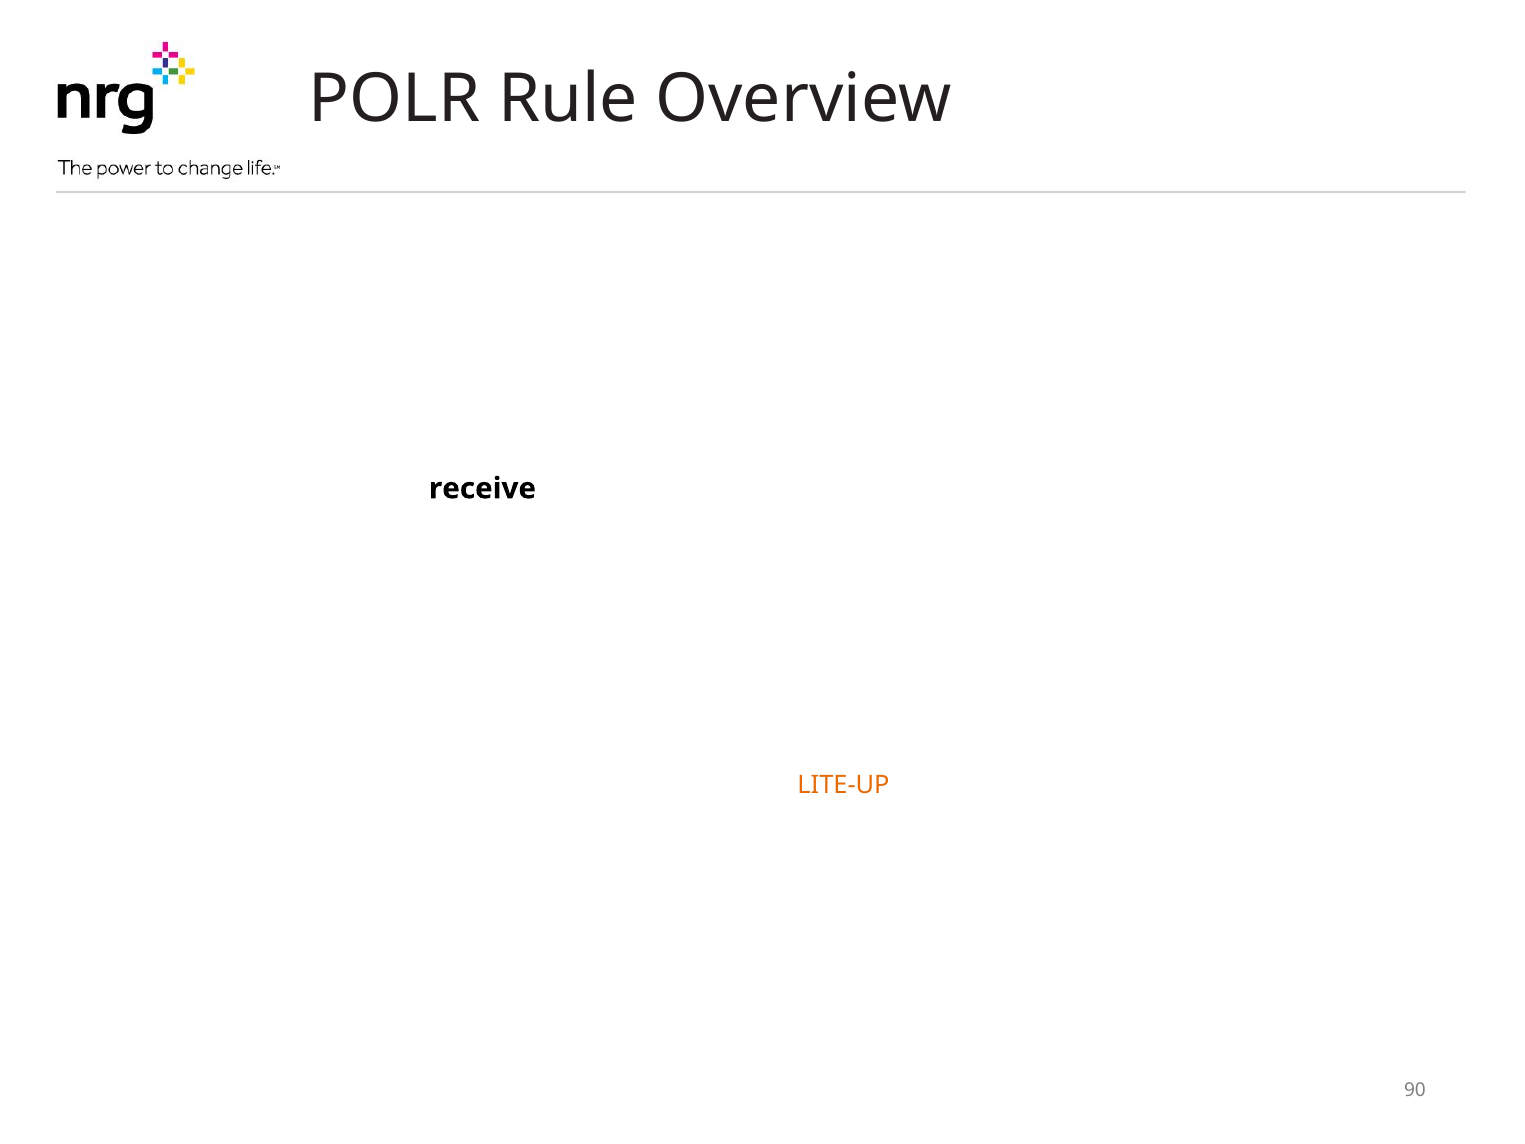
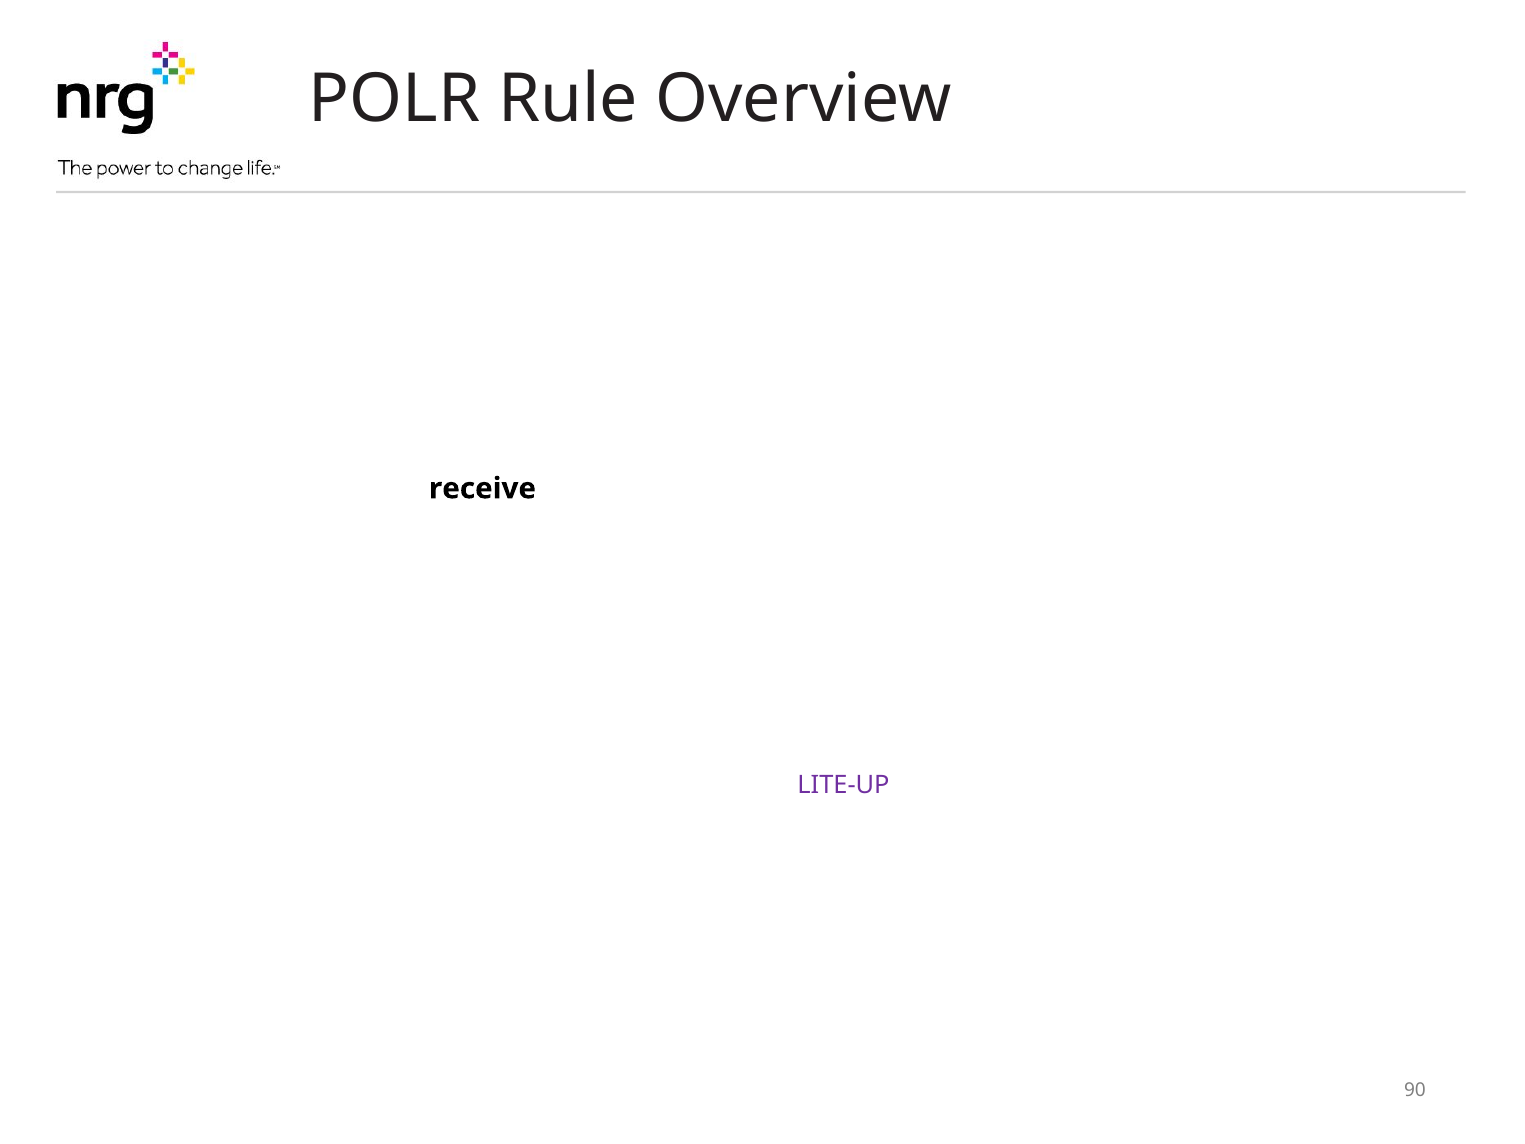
LITE-UP colour: orange -> purple (843, 785)
